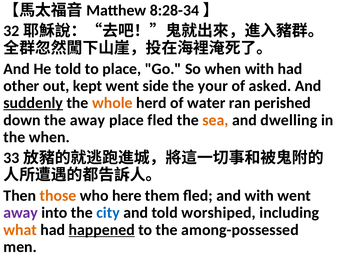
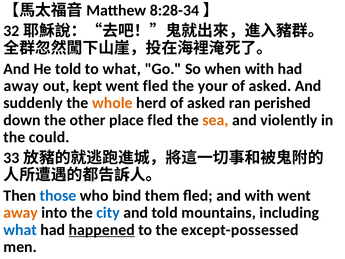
to place: place -> what (122, 69)
other: other -> away (21, 86)
went side: side -> fled (156, 86)
suddenly underline: present -> none (33, 103)
herd of water: water -> asked (206, 103)
the away: away -> other (88, 120)
dwelling: dwelling -> violently (289, 120)
the when: when -> could (49, 137)
those colour: orange -> blue (58, 195)
here: here -> bind (127, 195)
away colour: purple -> orange (21, 213)
worshiped: worshiped -> mountains (219, 213)
what colour: orange -> blue (20, 230)
among-possessed: among-possessed -> except-possessed (240, 230)
